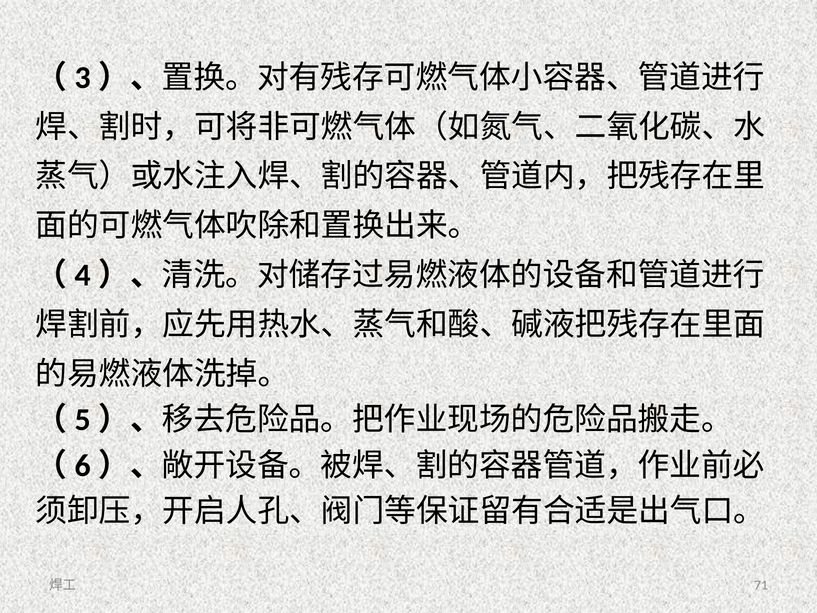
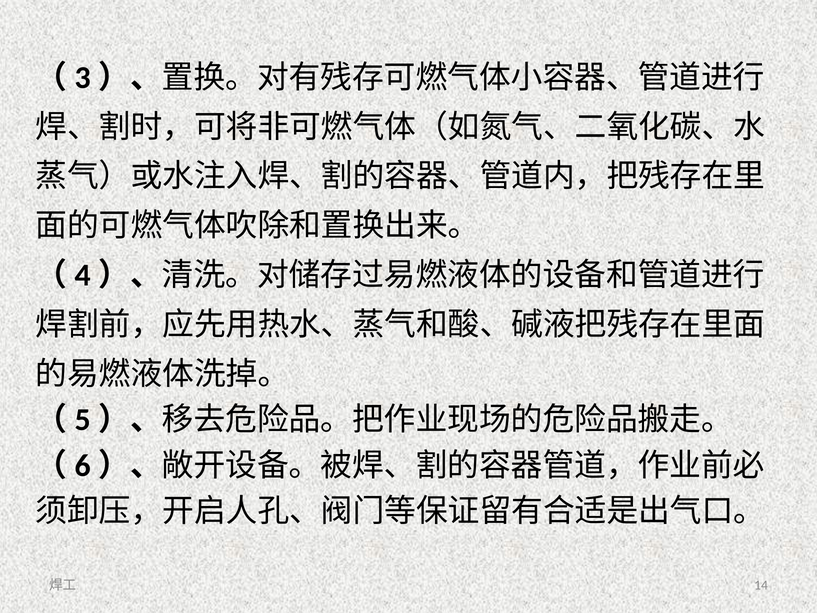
71: 71 -> 14 (761, 585)
